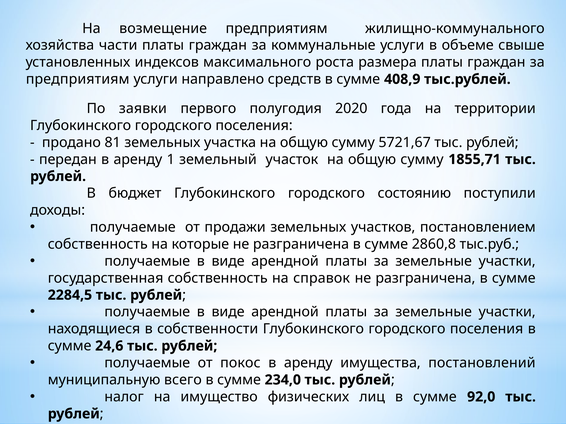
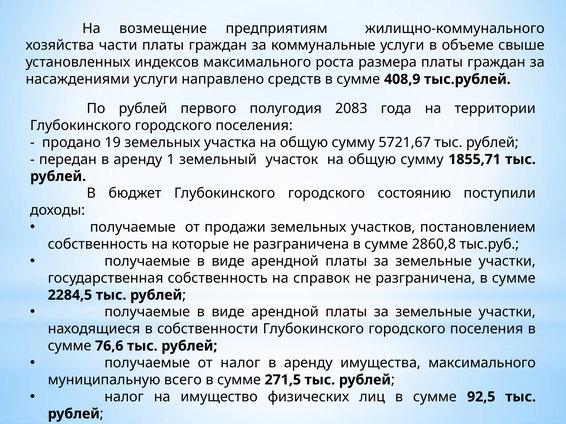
предприятиям: предприятиям -> насаждениями (78, 79)
По заявки: заявки -> рублей (143, 109)
2020: 2020 -> 2083 (351, 109)
81: 81 -> 19 (113, 143)
24,6: 24,6 -> 76,6 (109, 346)
от покос: покос -> налог (240, 363)
имущества постановлений: постановлений -> максимального (482, 363)
234,0: 234,0 -> 271,5 (283, 380)
92,0: 92,0 -> 92,5 (481, 397)
